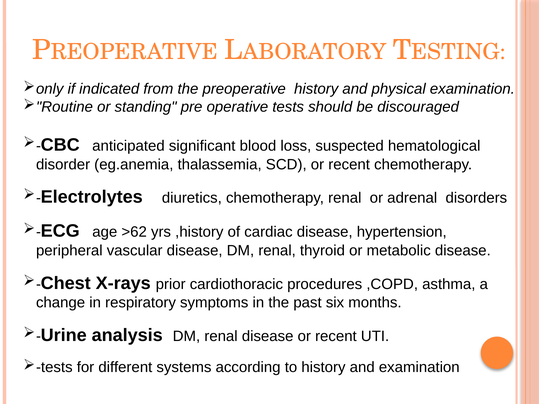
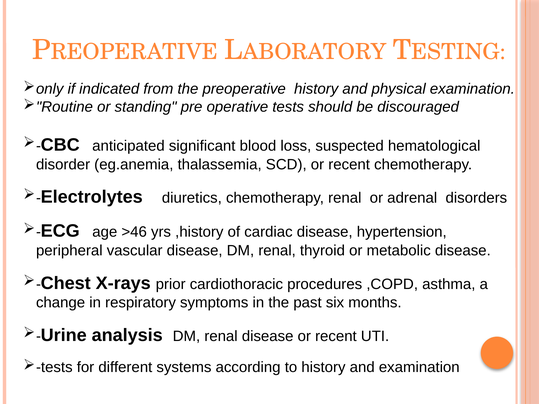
>62: >62 -> >46 (134, 232)
